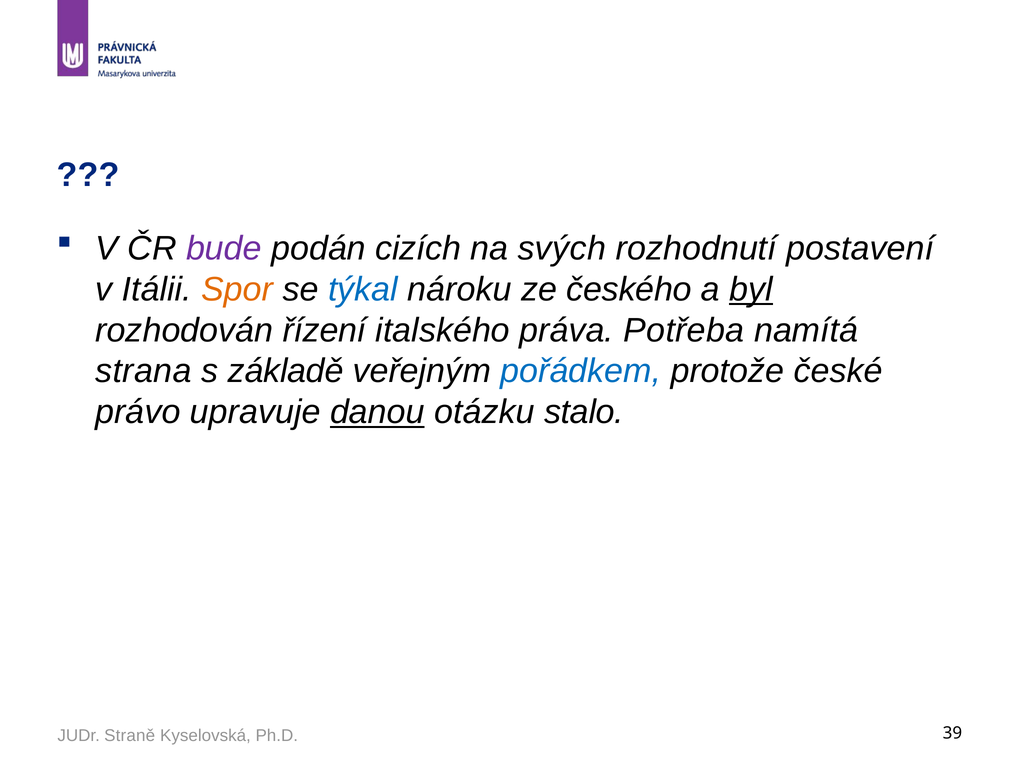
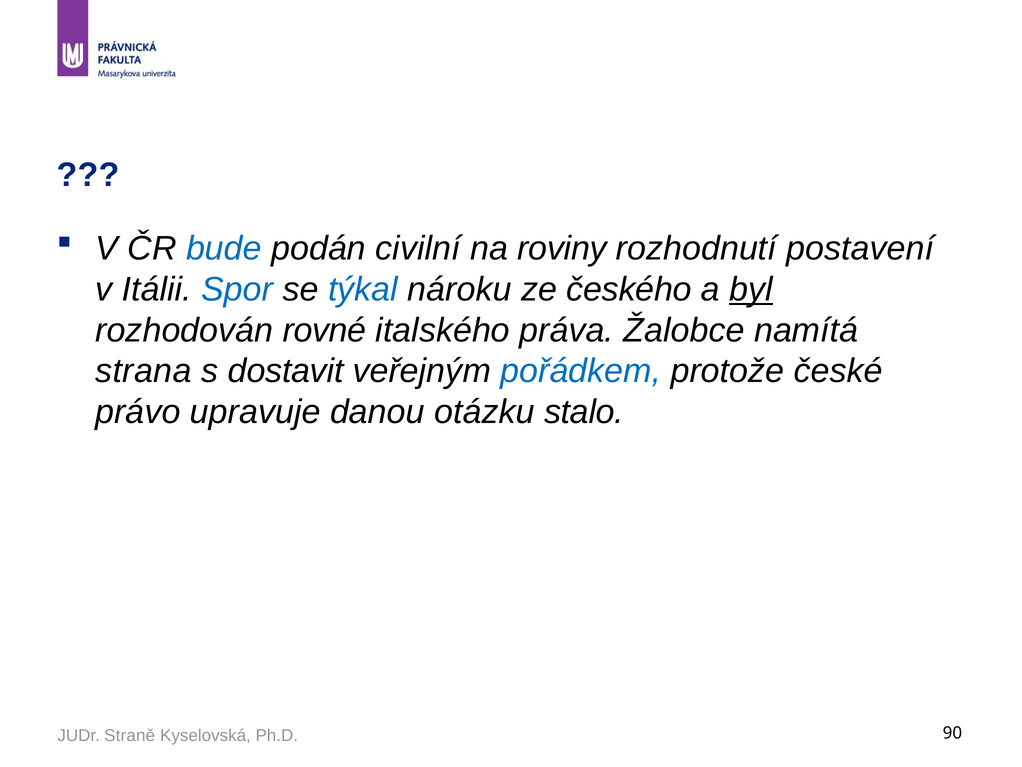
bude colour: purple -> blue (224, 248)
cizích: cizích -> civilní (418, 248)
svých: svých -> roviny (562, 248)
Spor colour: orange -> blue (237, 289)
řízení: řízení -> rovné (324, 330)
Potřeba: Potřeba -> Žalobce (684, 330)
základě: základě -> dostavit (286, 371)
danou underline: present -> none (377, 412)
39: 39 -> 90 (952, 733)
